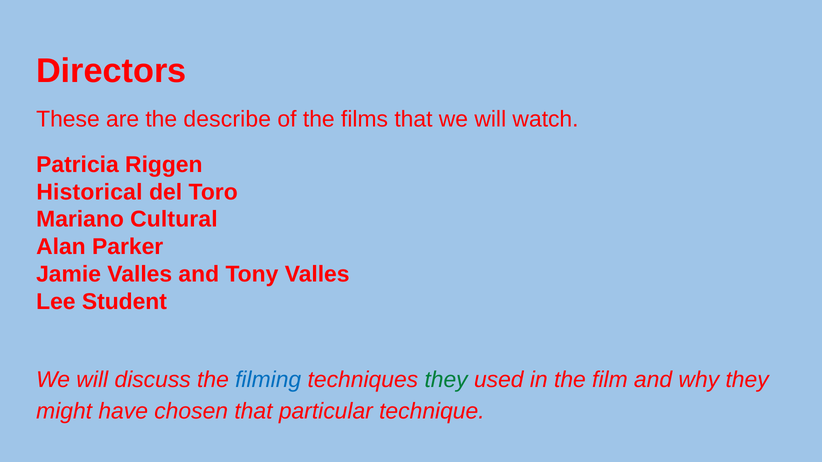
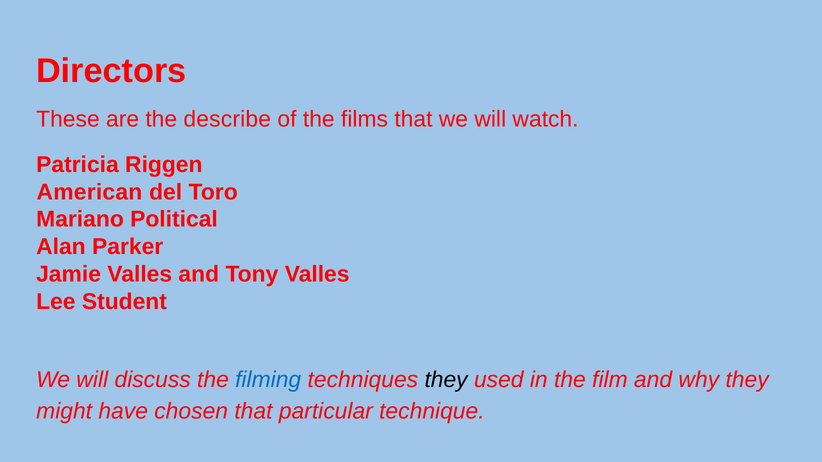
Historical: Historical -> American (89, 192)
Cultural: Cultural -> Political (174, 220)
they colour: green -> black (446, 380)
